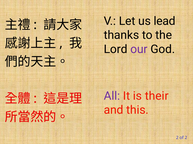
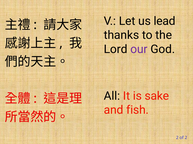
All colour: purple -> black (112, 96)
their: their -> sake (157, 96)
this: this -> fish (137, 111)
